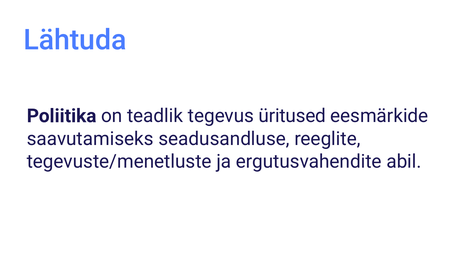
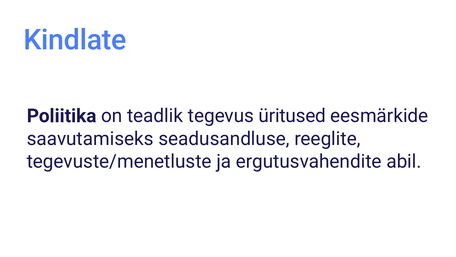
Lähtuda: Lähtuda -> Kindlate (75, 40)
